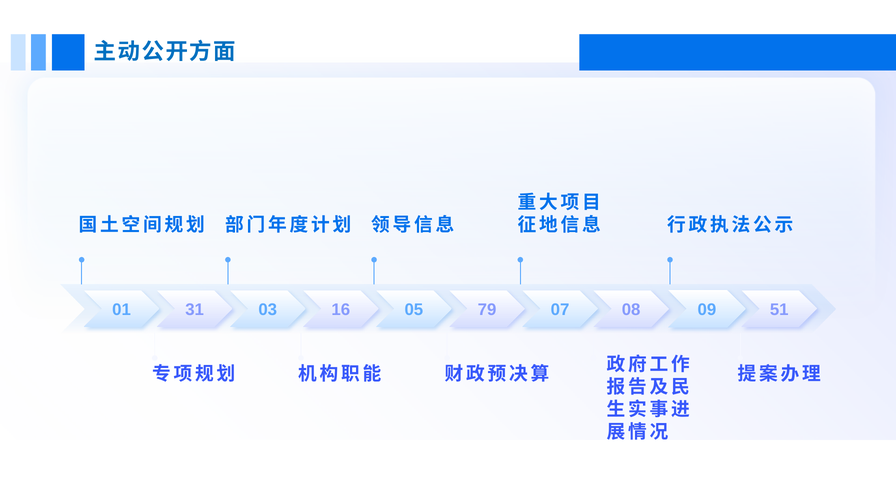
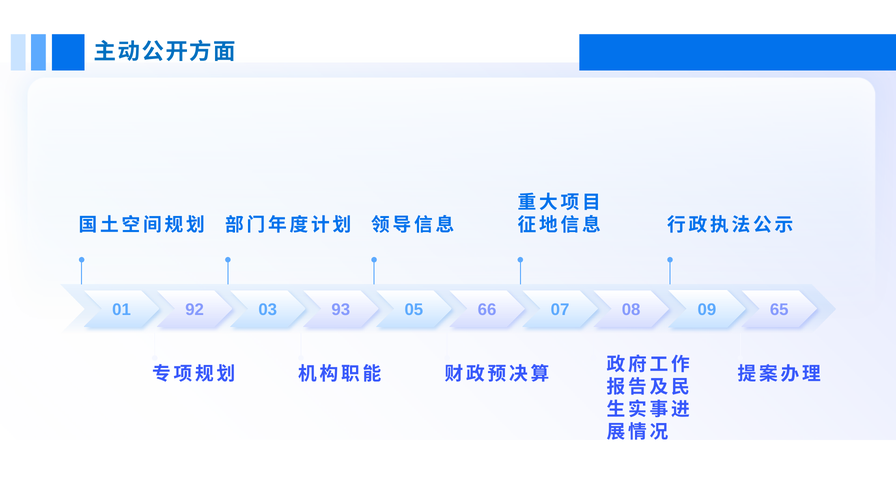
31: 31 -> 92 (195, 310)
16: 16 -> 93 (341, 310)
79: 79 -> 66 (487, 310)
51: 51 -> 65 (779, 310)
